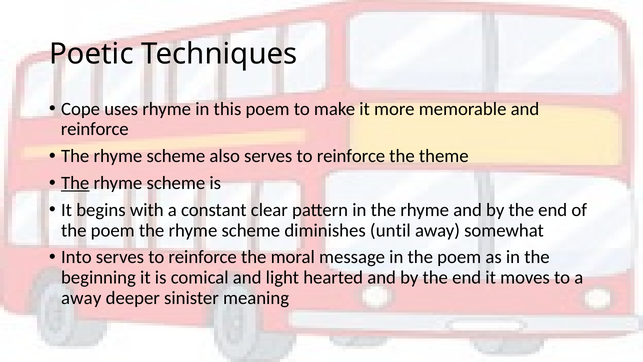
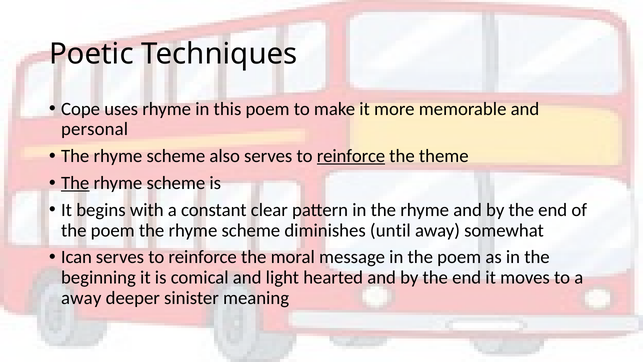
reinforce: reinforce -> personal (95, 129)
reinforce underline: none -> present (351, 156)
Into: Into -> Ican (76, 257)
